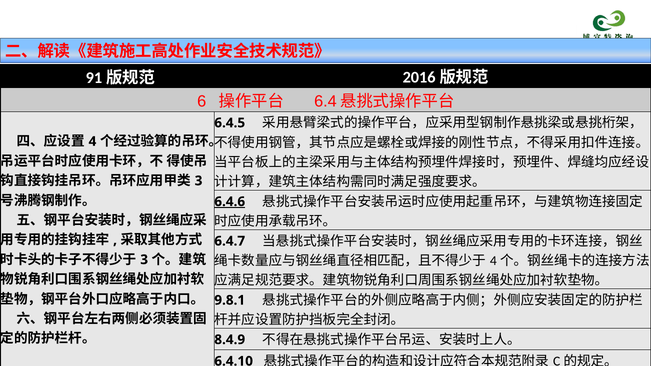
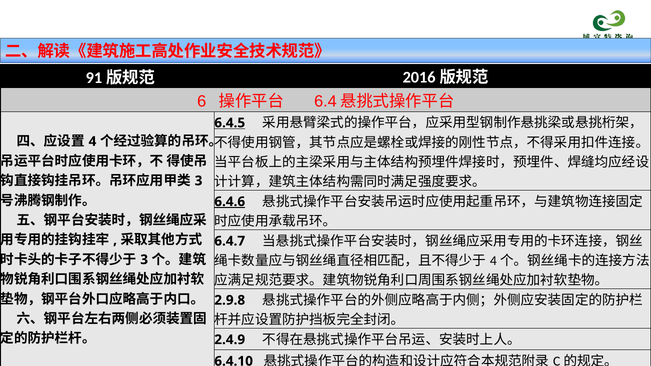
6.4.5 underline: none -> present (230, 123)
9.8.1: 9.8.1 -> 2.9.8 (230, 300)
8.4.9: 8.4.9 -> 2.4.9 (230, 340)
